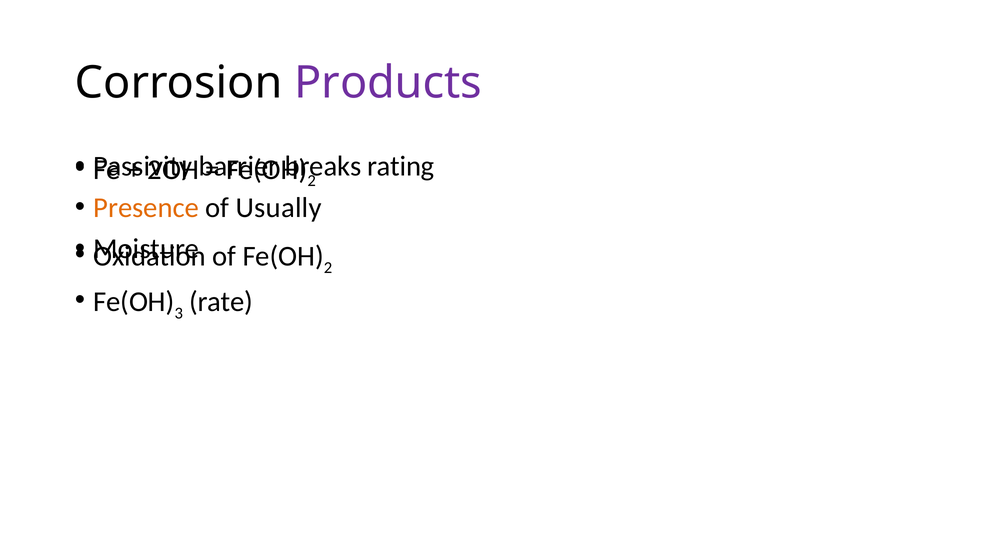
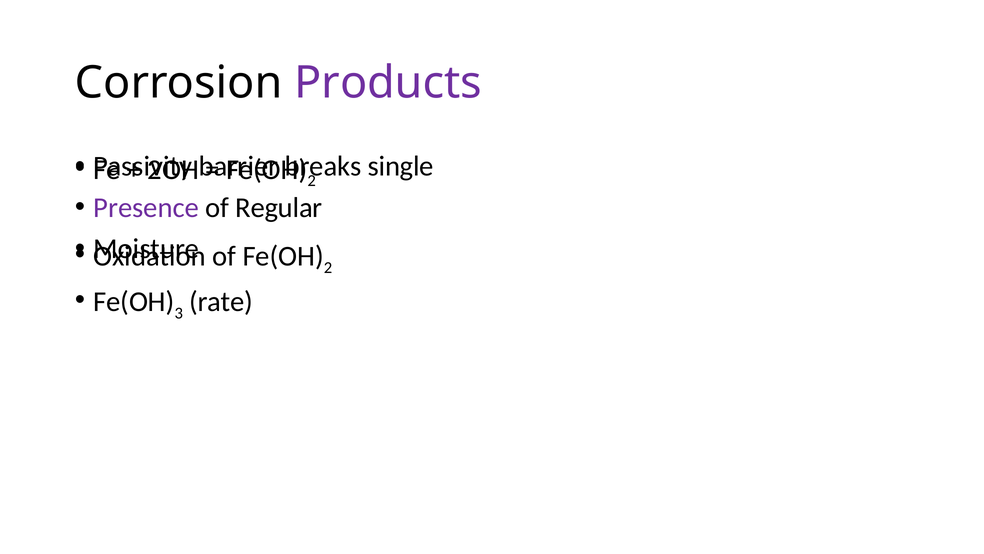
rating: rating -> single (401, 166)
Presence colour: orange -> purple (146, 207)
Usually: Usually -> Regular (279, 207)
